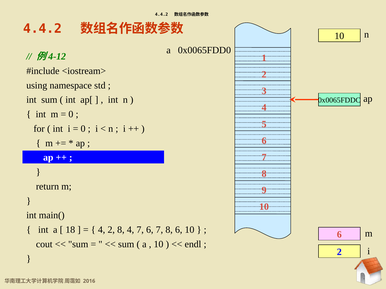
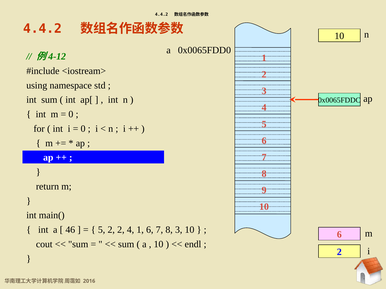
18: 18 -> 46 (70, 230)
4: 4 -> 5 (102, 230)
2 8: 8 -> 2 (121, 230)
4 7: 7 -> 1 (140, 230)
8 6: 6 -> 3 (179, 230)
